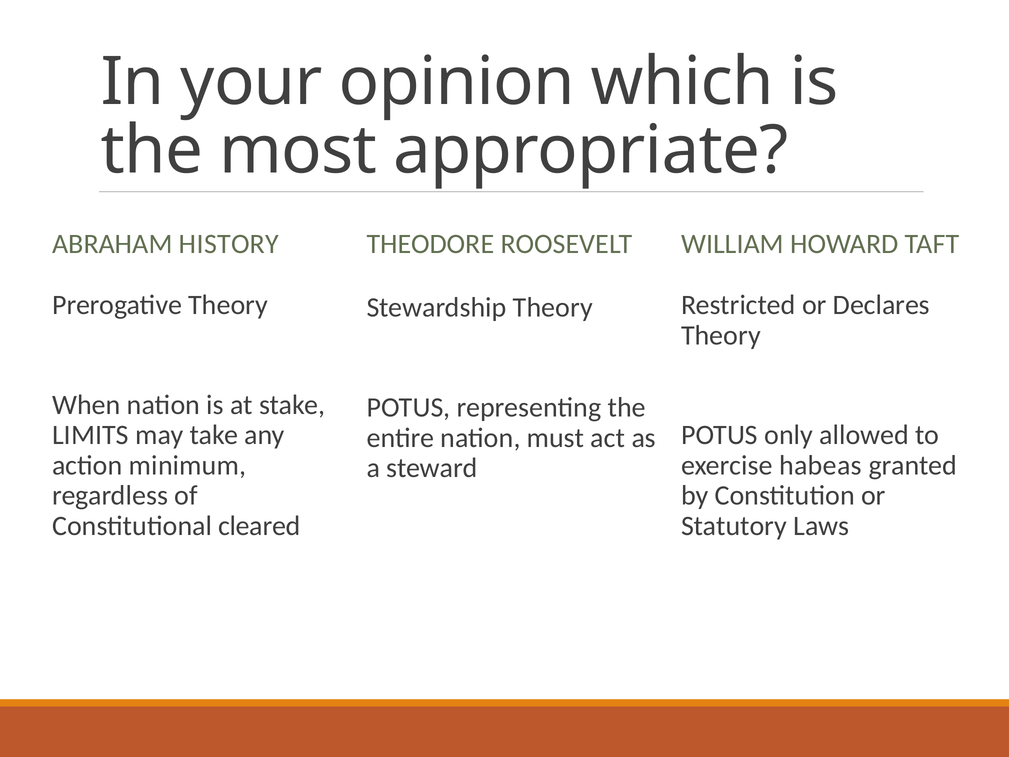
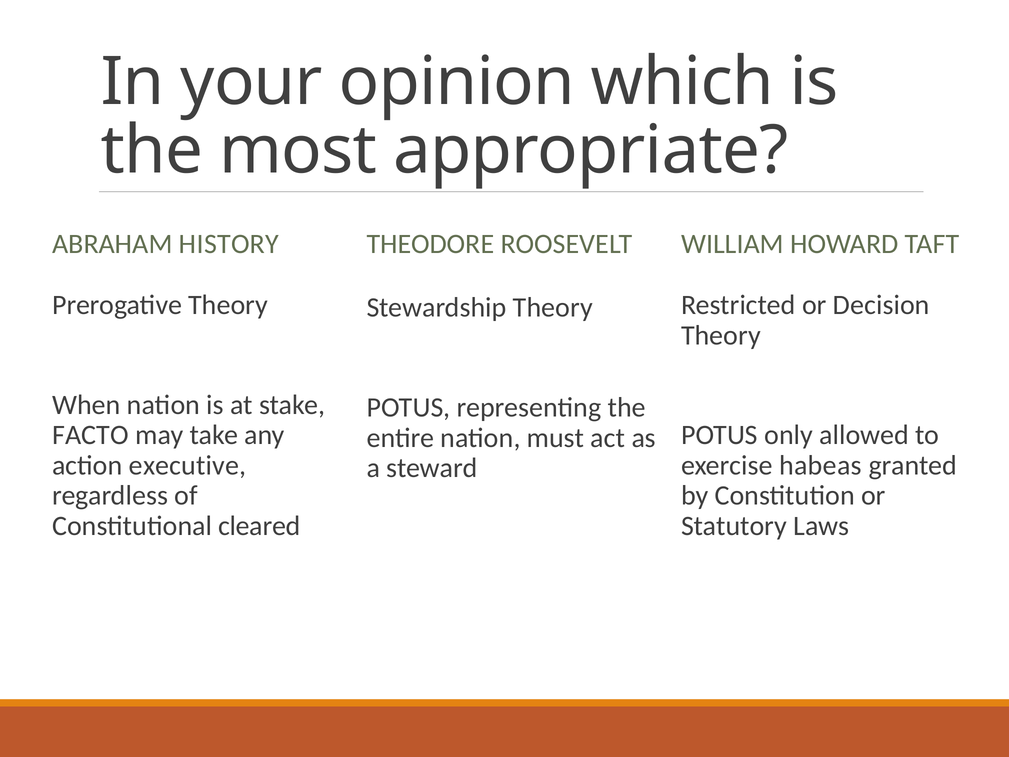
Declares: Declares -> Decision (881, 305)
LIMITS: LIMITS -> FACTO (90, 435)
minimum: minimum -> executive (188, 465)
